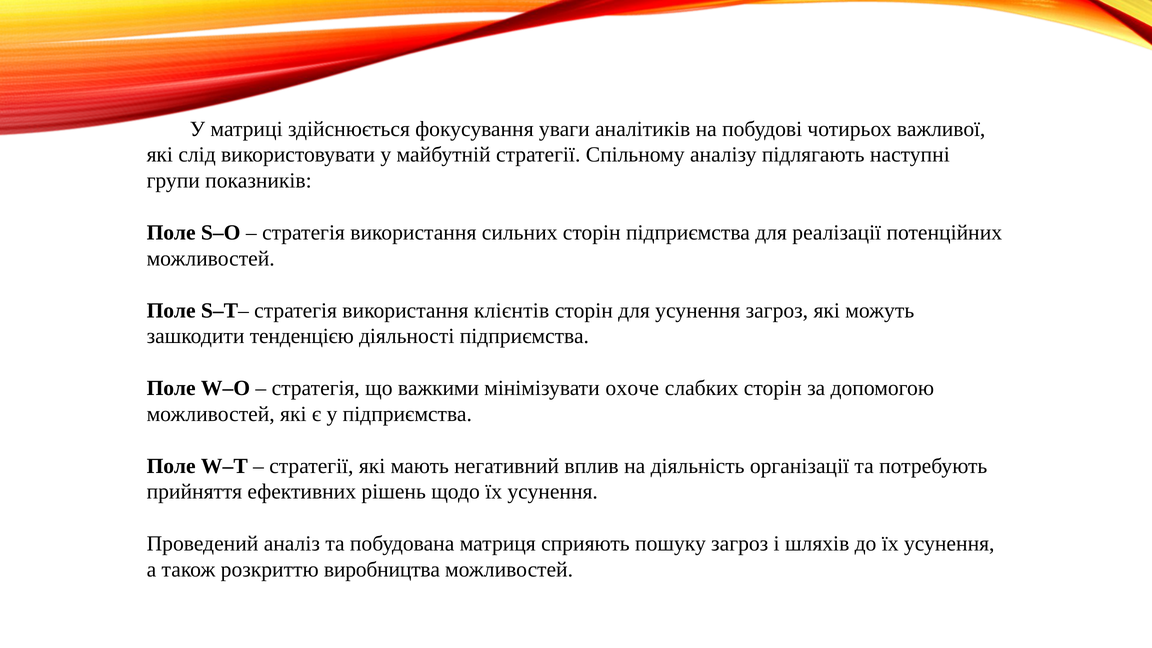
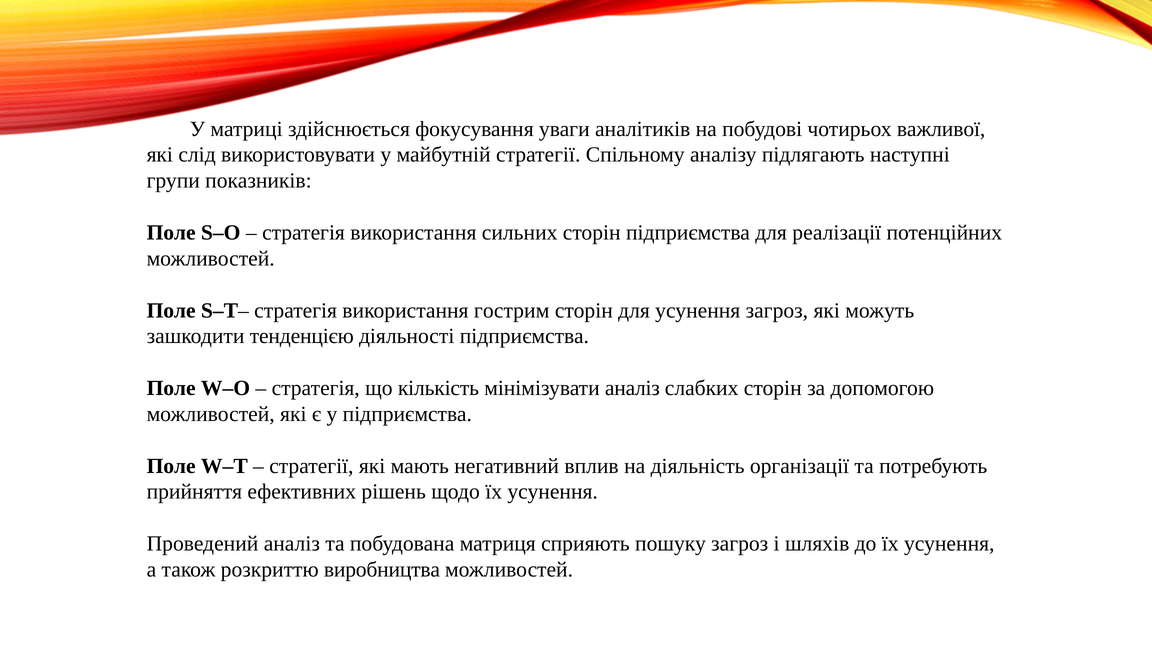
клієнтів: клієнтів -> гострим (512, 310)
важкими: важкими -> кількість (438, 388)
мінімізувати охоче: охоче -> аналіз (632, 388)
